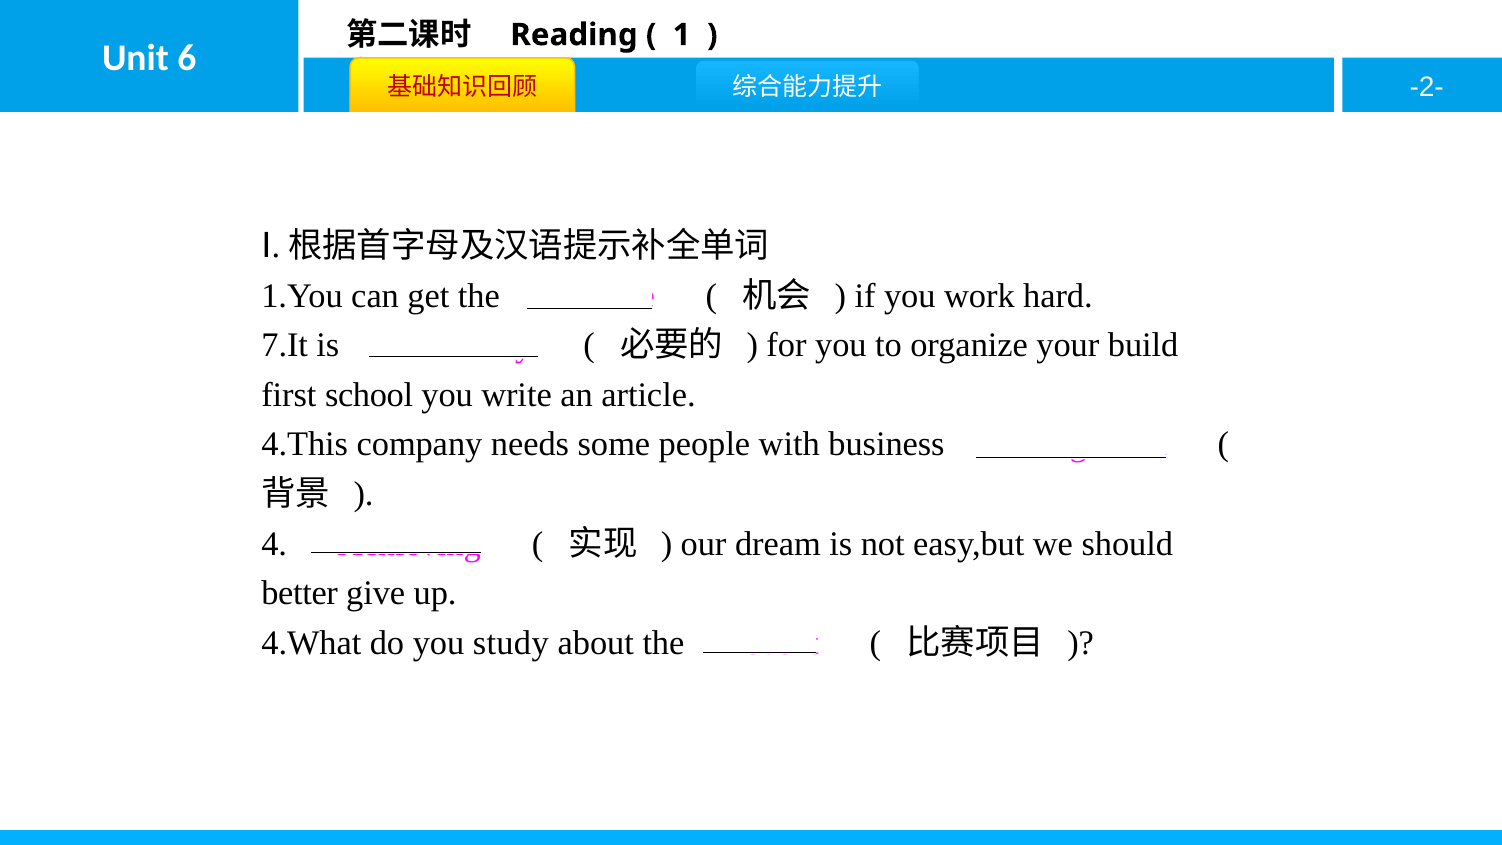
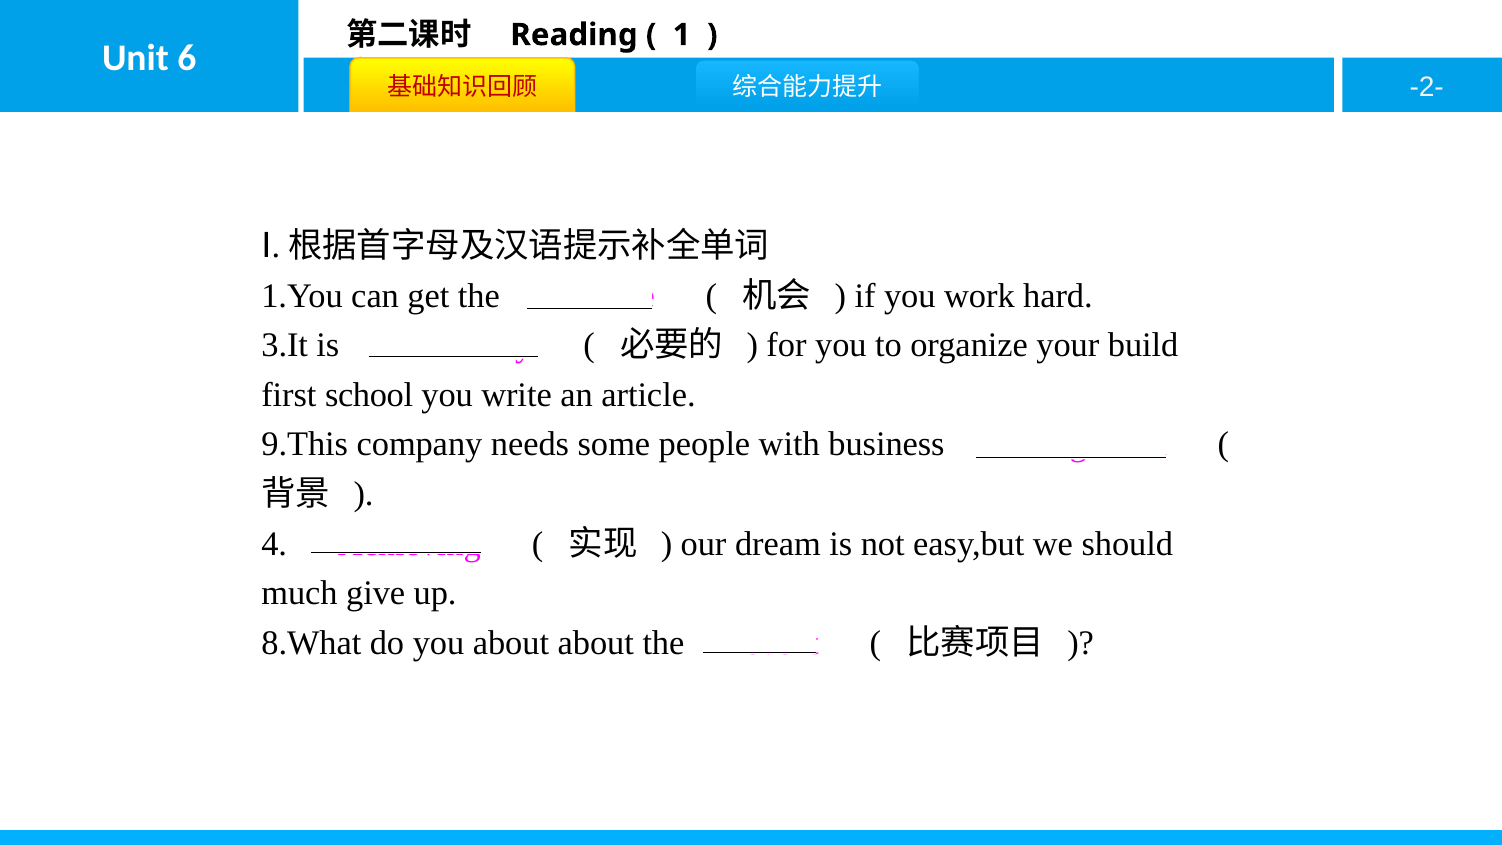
7.It: 7.It -> 3.It (285, 345)
4.This: 4.This -> 9.This (305, 445)
better: better -> much (299, 593)
4.What: 4.What -> 8.What (311, 643)
you study: study -> about (511, 643)
